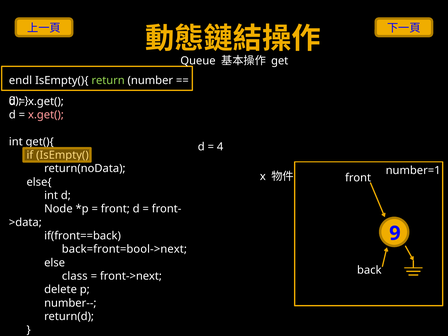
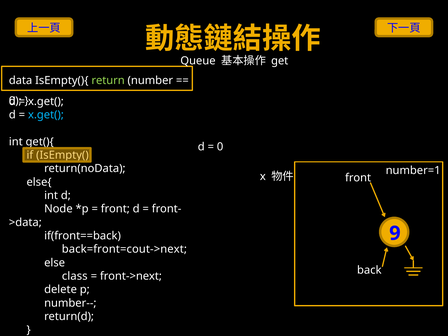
endl: endl -> data (21, 81)
x.get( colour: pink -> light blue (46, 115)
4: 4 -> 0 (220, 147)
back=front=bool->next: back=front=bool->next -> back=front=cout->next (124, 249)
